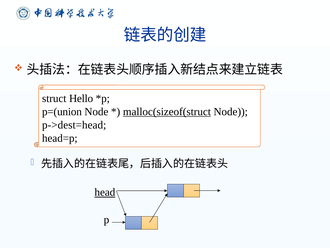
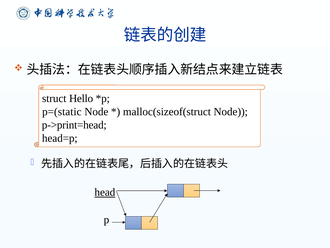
p=(union: p=(union -> p=(static (62, 112)
malloc(sizeof(struct underline: present -> none (167, 112)
p->dest=head: p->dest=head -> p->print=head (74, 125)
